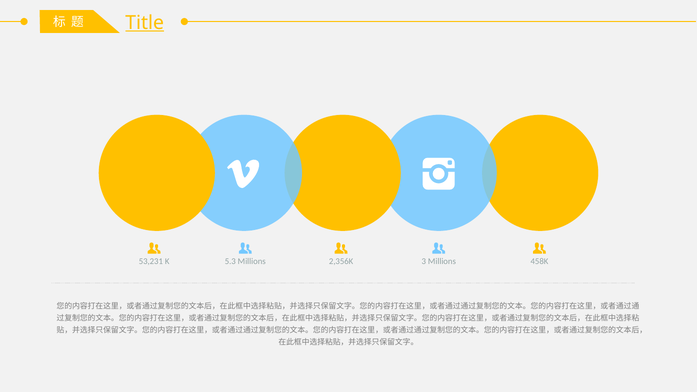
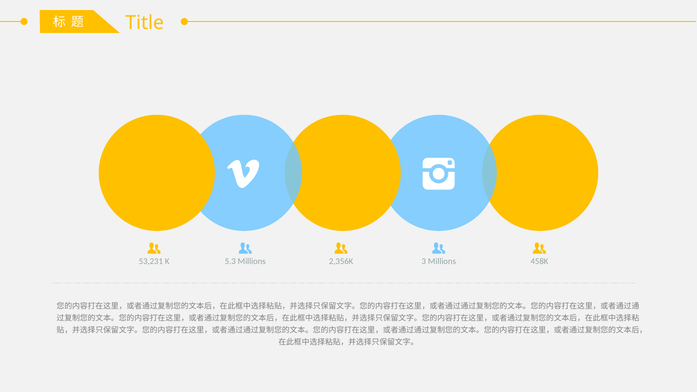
Title underline: present -> none (145, 23)
